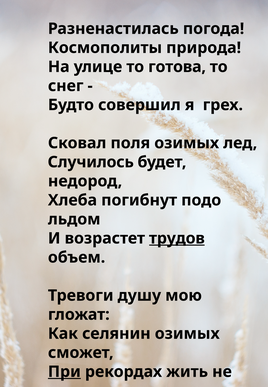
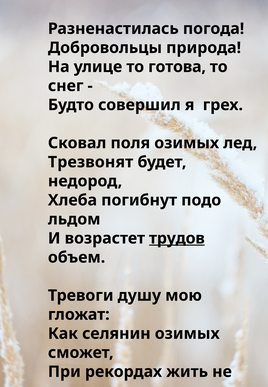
Космополиты: Космополиты -> Добровольцы (105, 48)
Случилось: Случилось -> Трезвонят (91, 162)
При underline: present -> none (64, 372)
